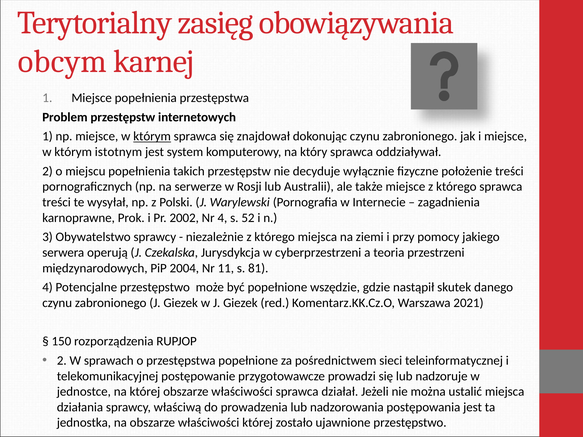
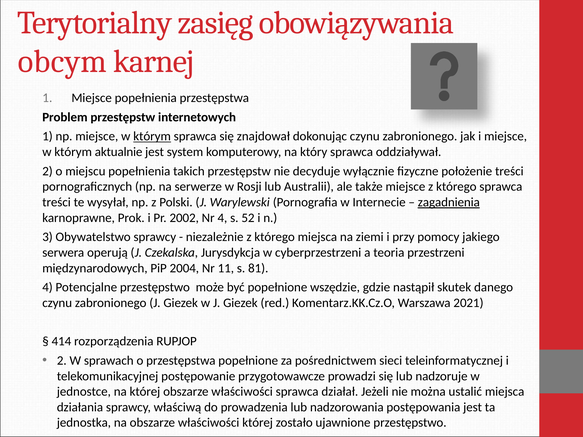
istotnym: istotnym -> aktualnie (119, 152)
zagadnienia underline: none -> present (449, 202)
150: 150 -> 414 (61, 342)
